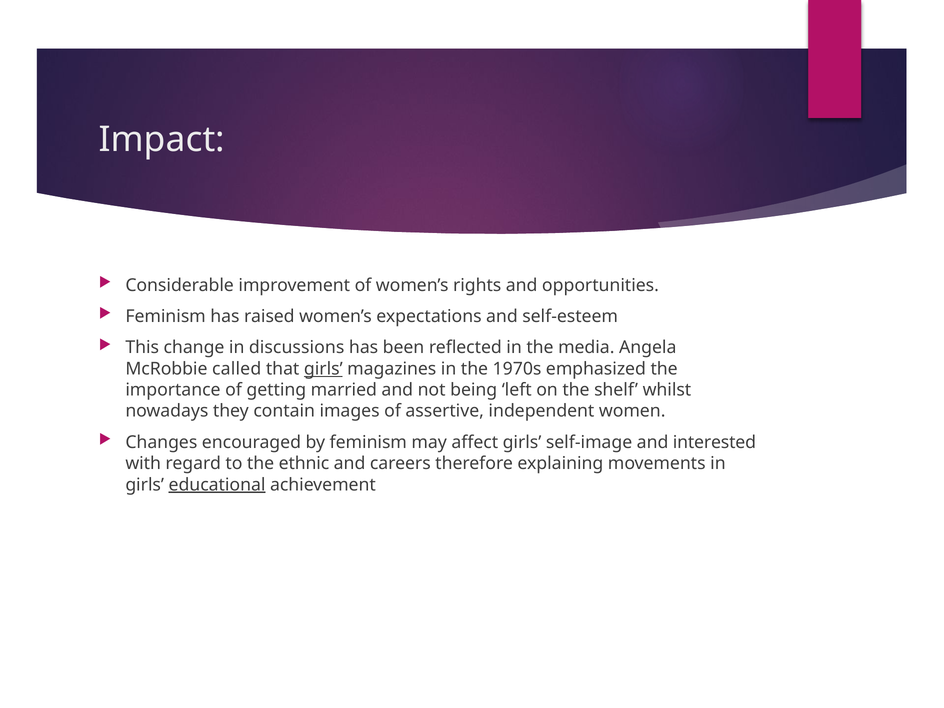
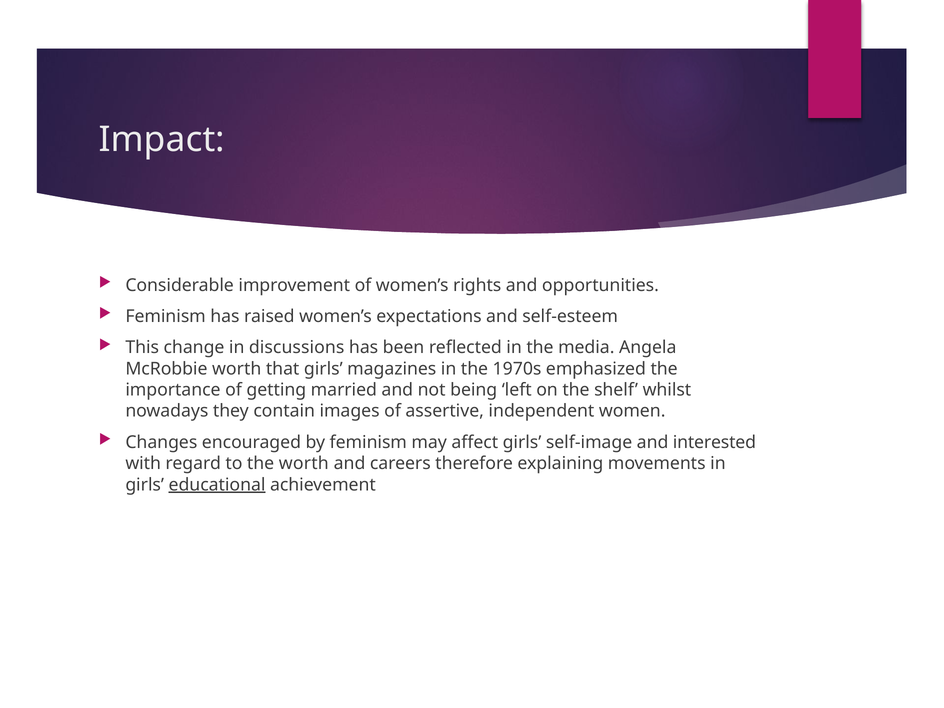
McRobbie called: called -> worth (237, 369)
girls underline: present -> none (323, 369)
the ethnic: ethnic -> worth (304, 463)
